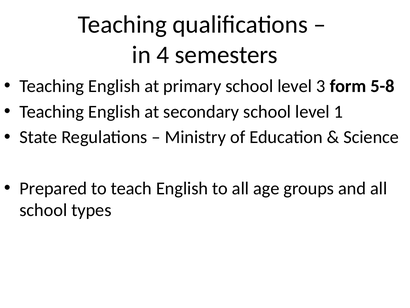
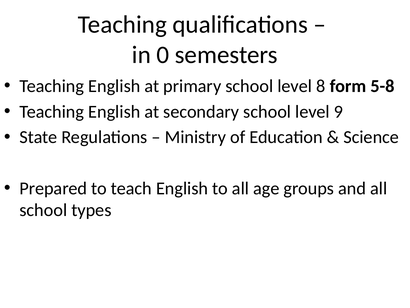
4: 4 -> 0 (163, 55)
3: 3 -> 8 (321, 86)
1: 1 -> 9 (339, 112)
